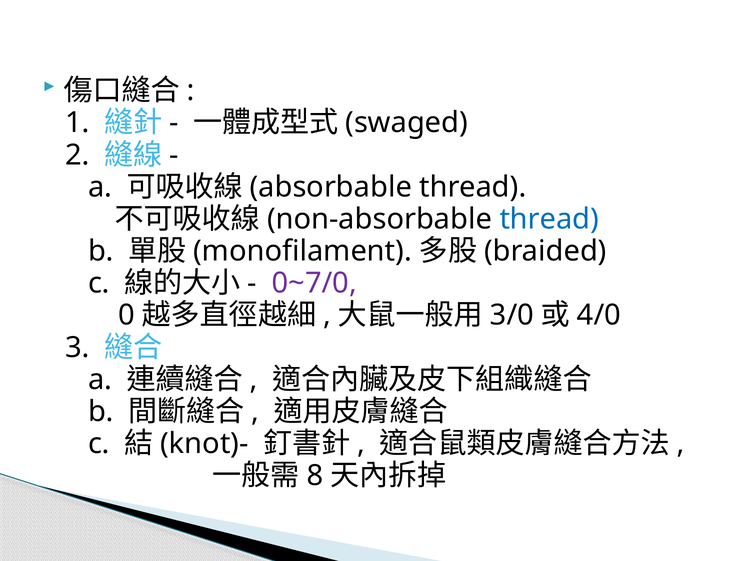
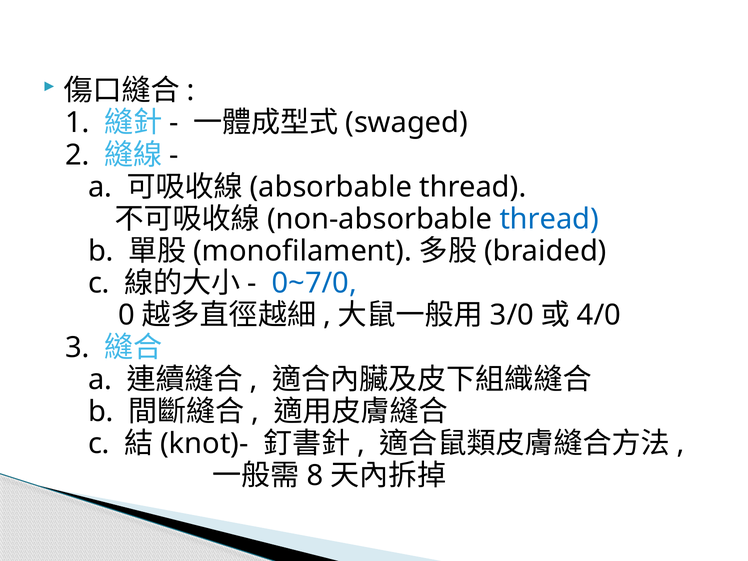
0~7/0 colour: purple -> blue (314, 283)
